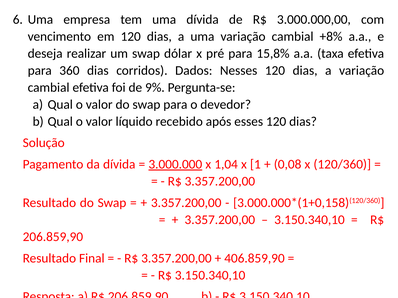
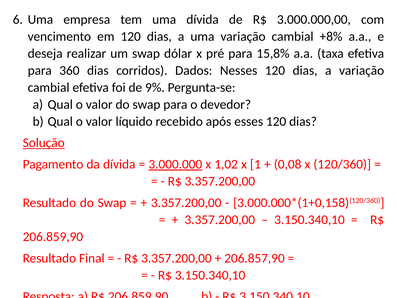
Solução underline: none -> present (44, 143)
1,04: 1,04 -> 1,02 (226, 165)
406.859,90: 406.859,90 -> 206.857,90 (254, 259)
